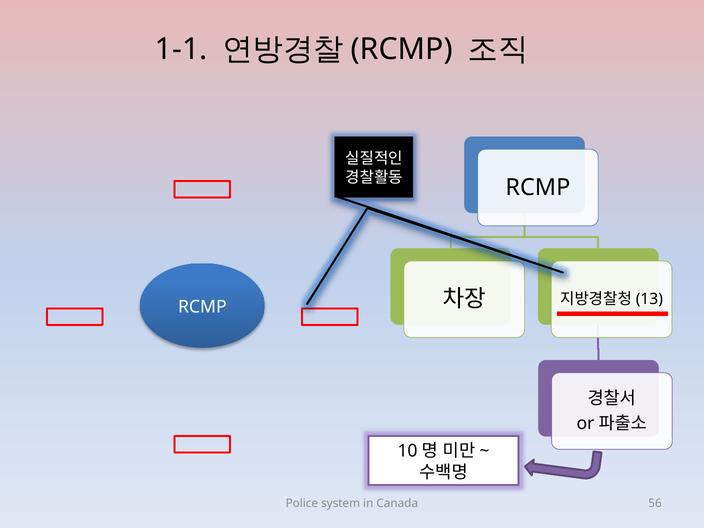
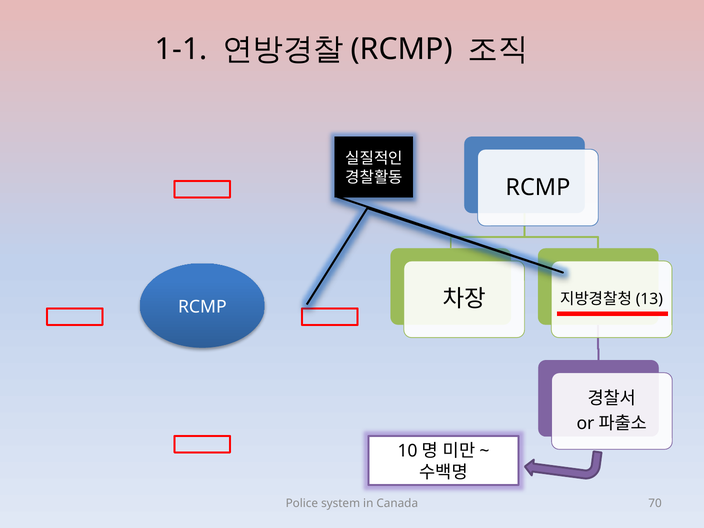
56: 56 -> 70 (655, 503)
